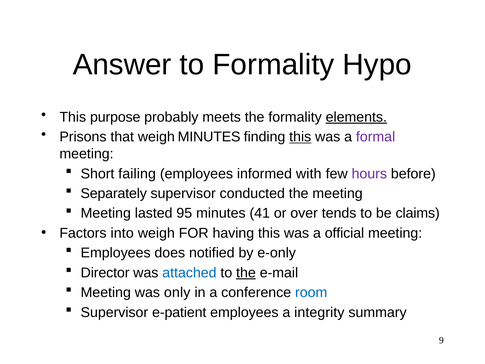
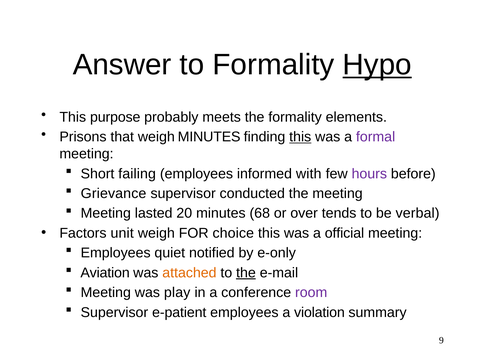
Hypo underline: none -> present (377, 65)
elements underline: present -> none (356, 117)
Separately: Separately -> Grievance (114, 193)
95: 95 -> 20 (184, 213)
41: 41 -> 68 (260, 213)
claims: claims -> verbal (418, 213)
into: into -> unit (122, 233)
having: having -> choice (233, 233)
does: does -> quiet (170, 253)
Director: Director -> Aviation (105, 273)
attached colour: blue -> orange (189, 273)
only: only -> play (177, 292)
room colour: blue -> purple (311, 292)
integrity: integrity -> violation (319, 312)
